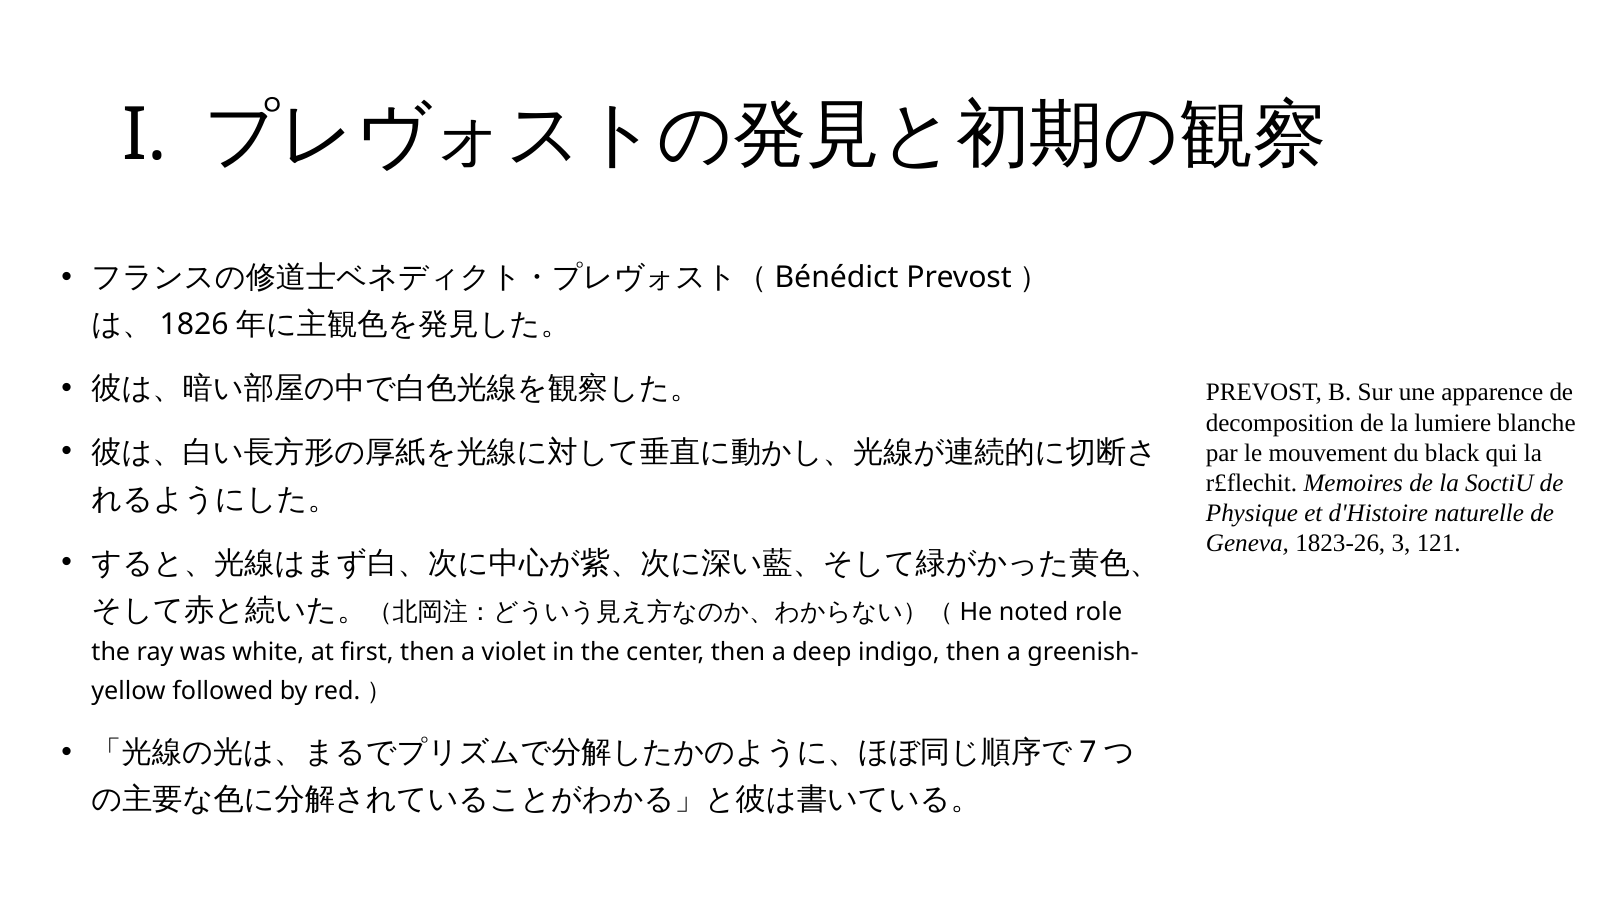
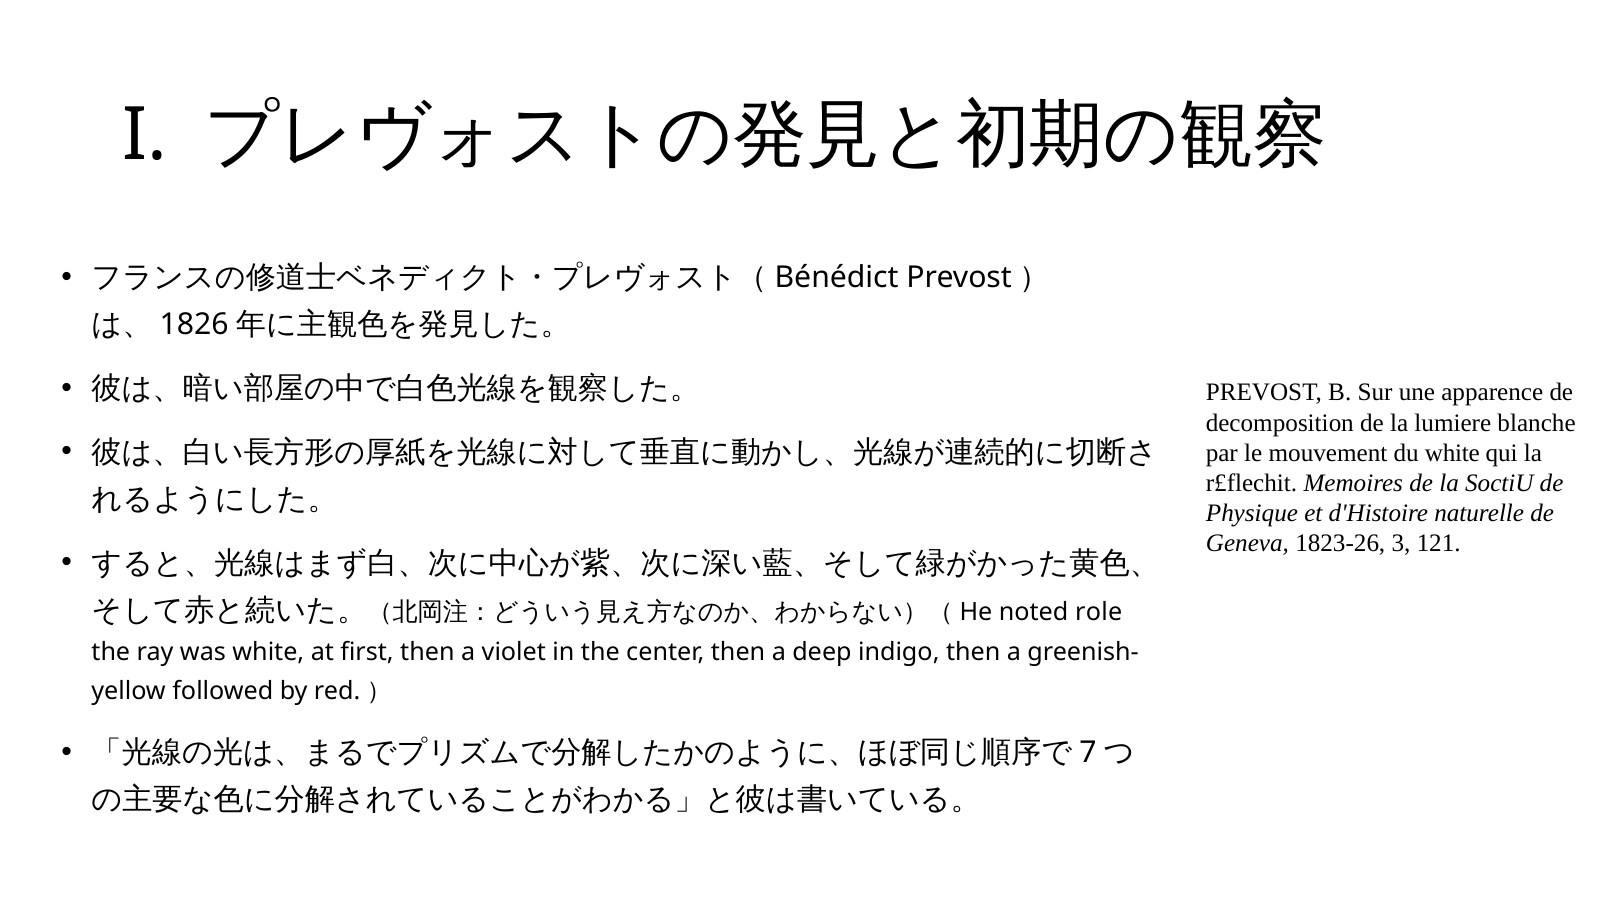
du black: black -> white (1452, 453)
